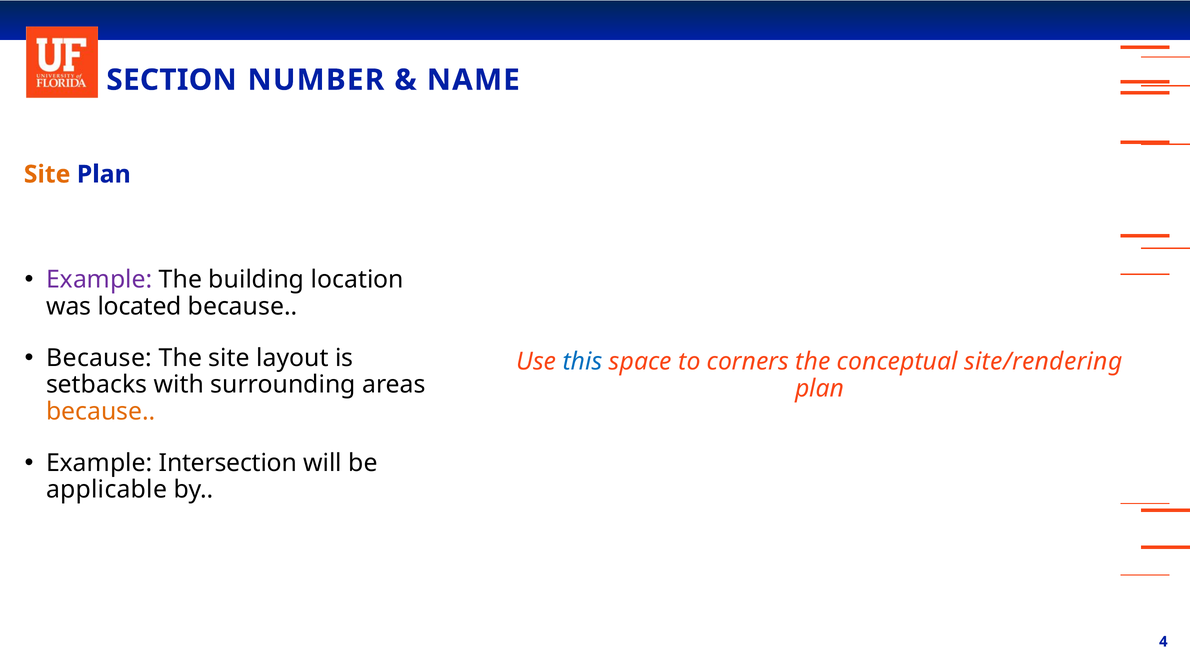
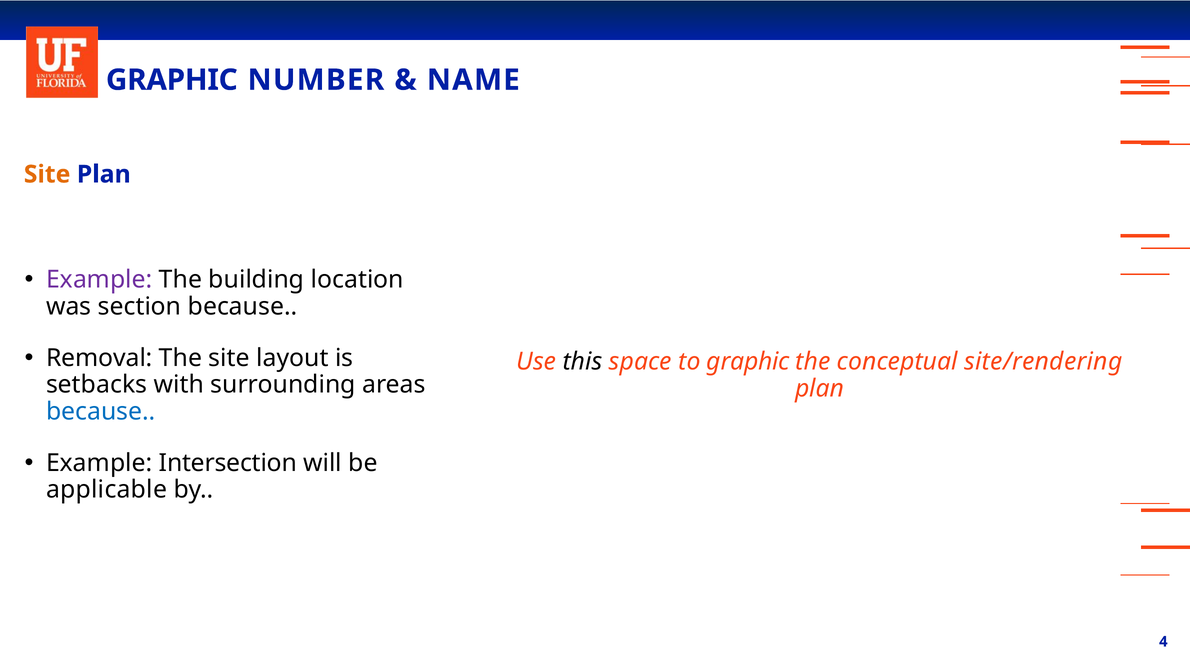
SECTION: SECTION -> GRAPHIC (172, 80)
located: located -> section (140, 307)
Because: Because -> Removal (99, 358)
this colour: blue -> black (583, 362)
to corners: corners -> graphic (748, 362)
because colour: orange -> blue (101, 412)
